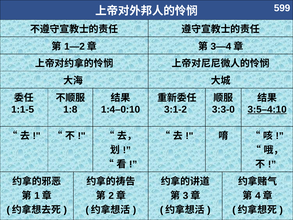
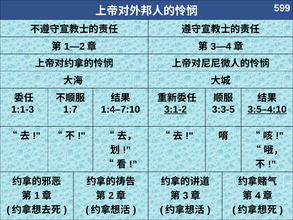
1:1-5: 1:1-5 -> 1:1-3 (23, 109)
1:8: 1:8 -> 1:7 (70, 109)
1:4–0:10: 1:4–0:10 -> 1:4–7:10 (121, 109)
3:1-2 underline: none -> present (175, 109)
3:3-0: 3:3-0 -> 3:3-5 (223, 109)
